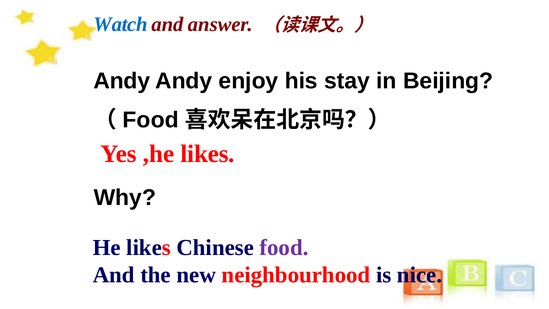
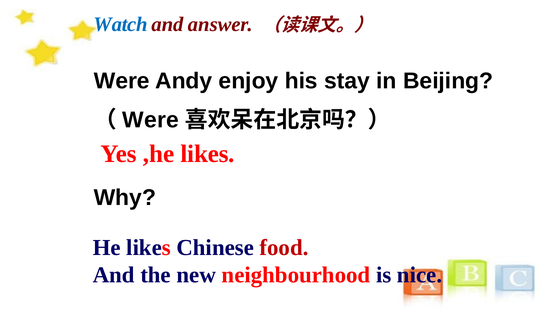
Andy: Andy -> Were (122, 81)
Food: Food -> Were (151, 120)
food colour: purple -> red (284, 247)
